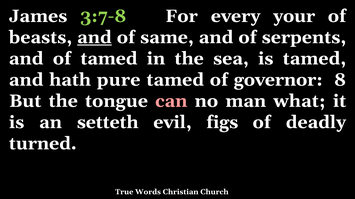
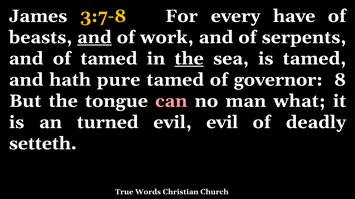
3:7-8 colour: light green -> yellow (103, 16)
your: your -> have (294, 16)
same: same -> work (167, 37)
the underline: none -> present (189, 59)
setteth: setteth -> turned (108, 123)
evil figs: figs -> evil (222, 123)
turned: turned -> setteth (43, 144)
